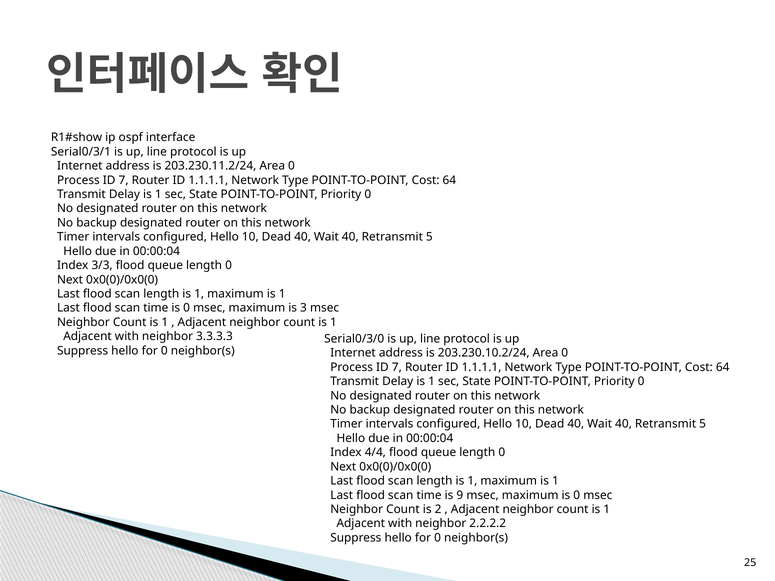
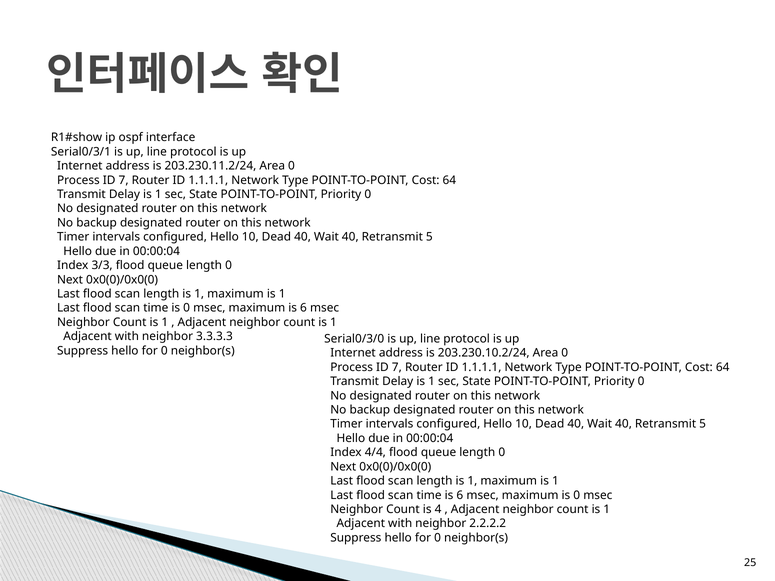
maximum is 3: 3 -> 6 (303, 308)
time is 9: 9 -> 6 (460, 495)
2: 2 -> 4 (438, 510)
